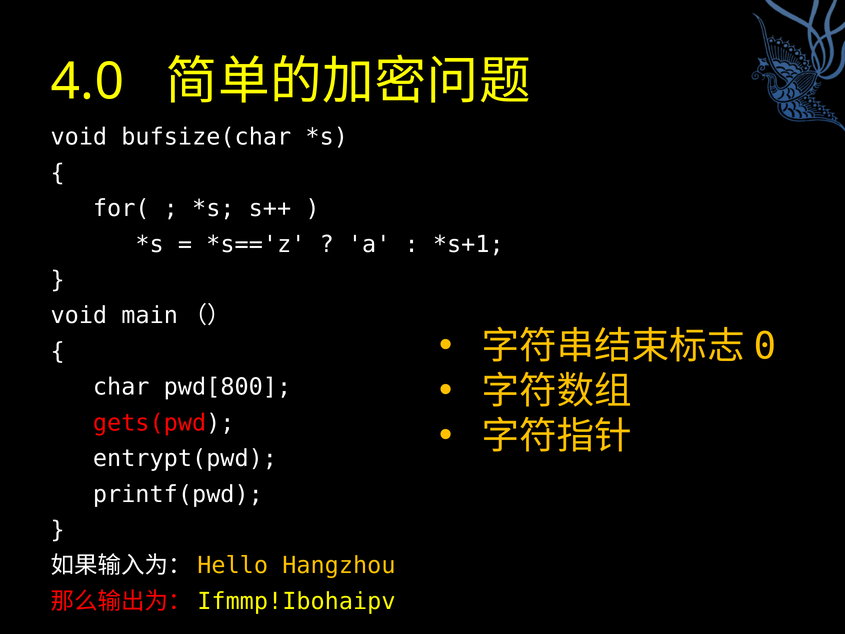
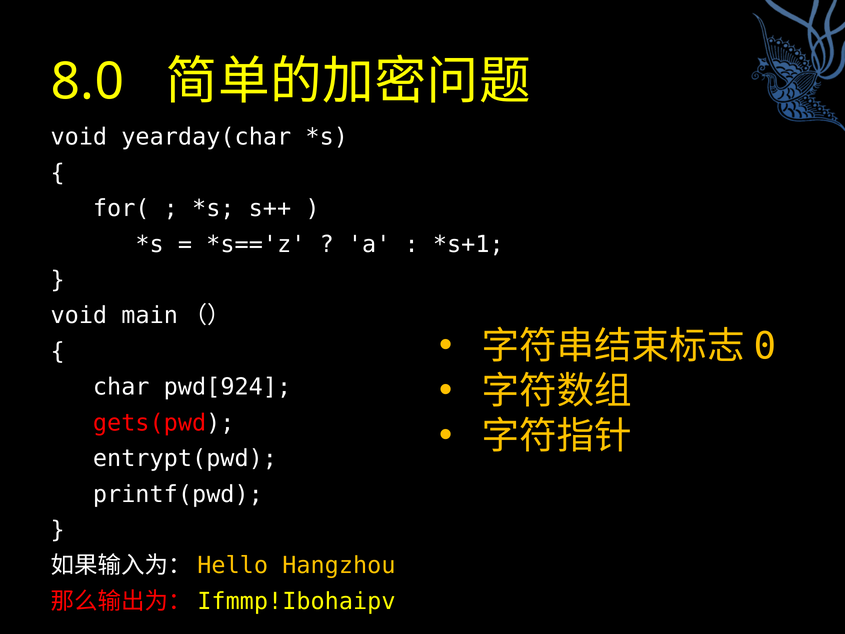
4.0: 4.0 -> 8.0 (87, 82)
bufsize(char: bufsize(char -> yearday(char (206, 137)
pwd[800: pwd[800 -> pwd[924 (227, 387)
